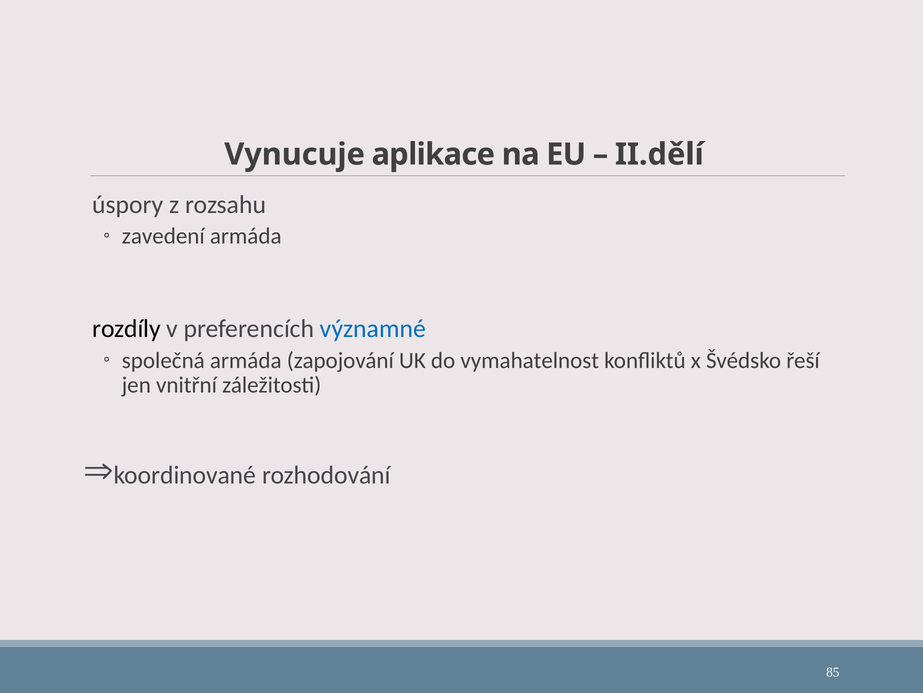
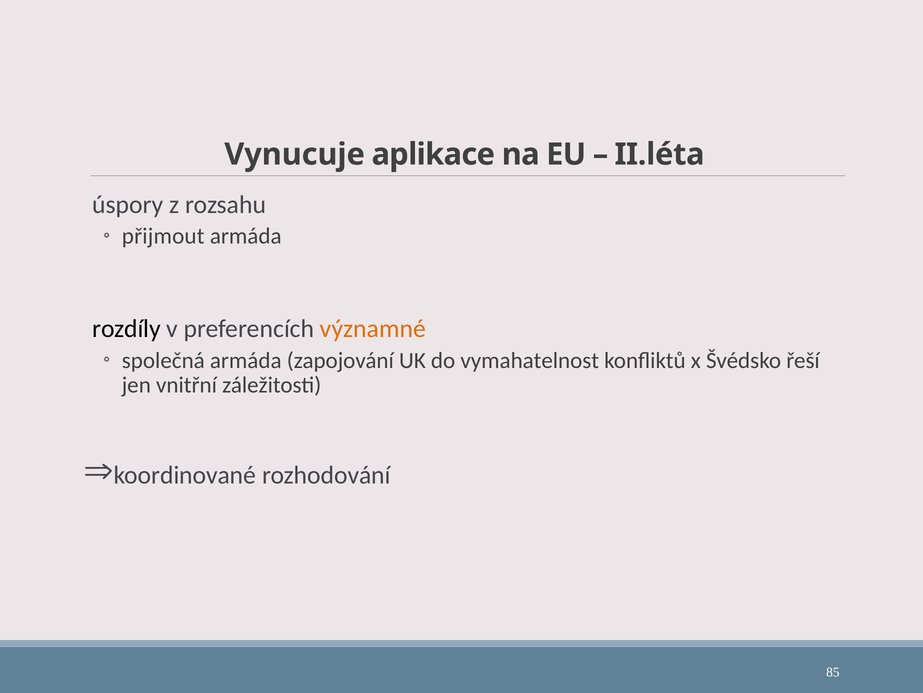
II.dělí: II.dělí -> II.léta (659, 154)
zavedení: zavedení -> přijmout (163, 236)
významné colour: blue -> orange (373, 329)
